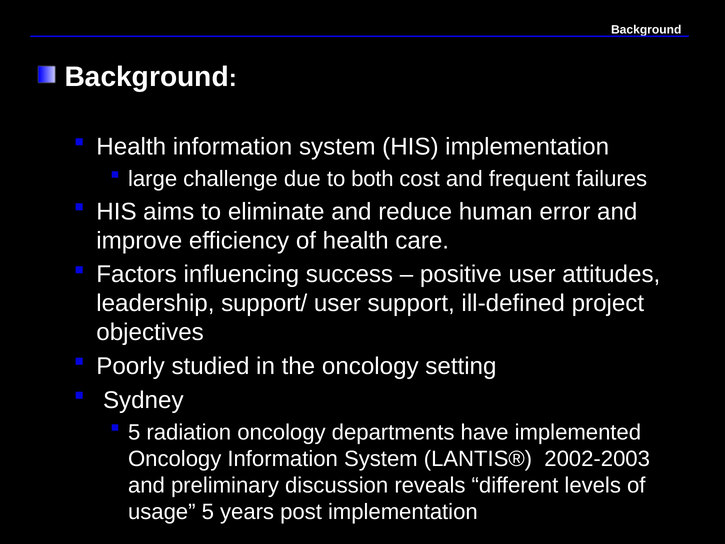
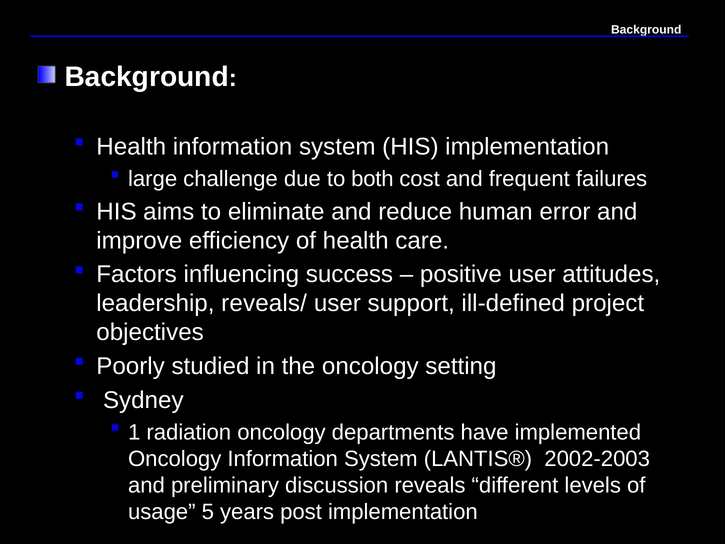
support/: support/ -> reveals/ (264, 303)
5: 5 -> 1 (134, 432)
